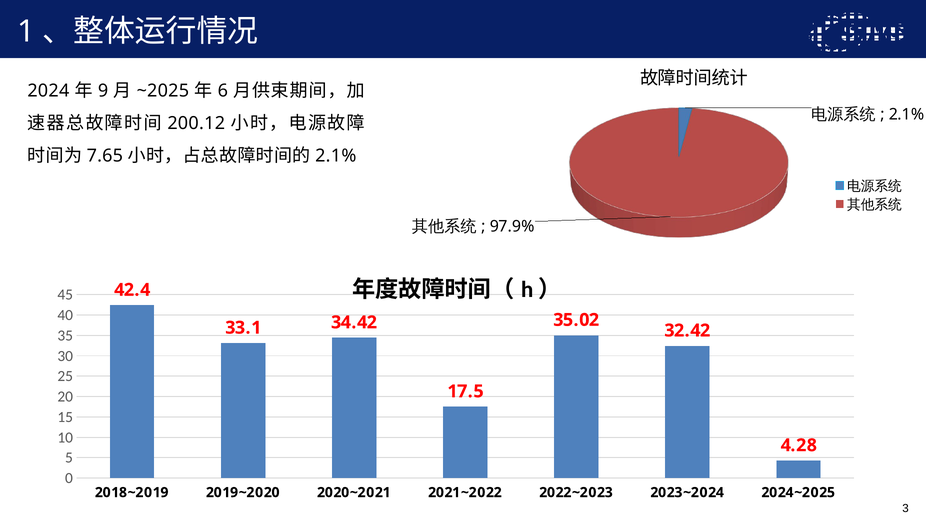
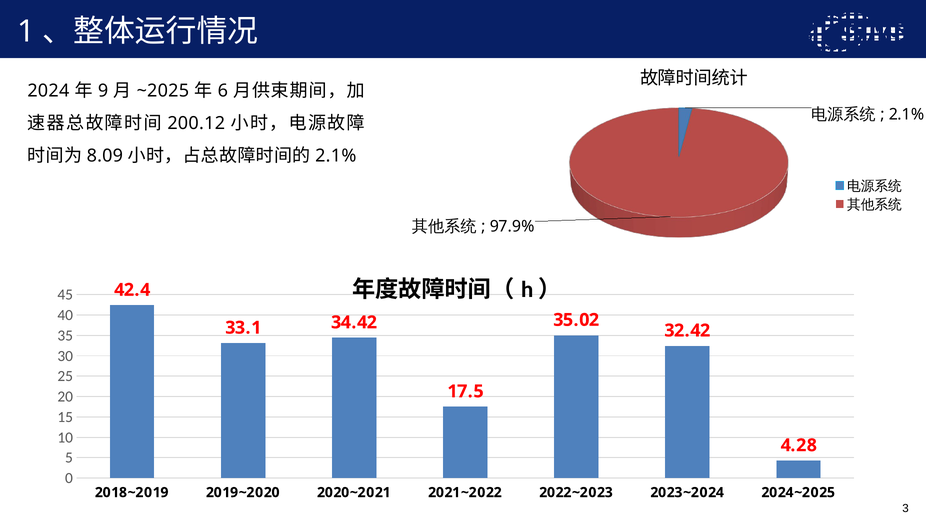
7.65: 7.65 -> 8.09 (105, 156)
